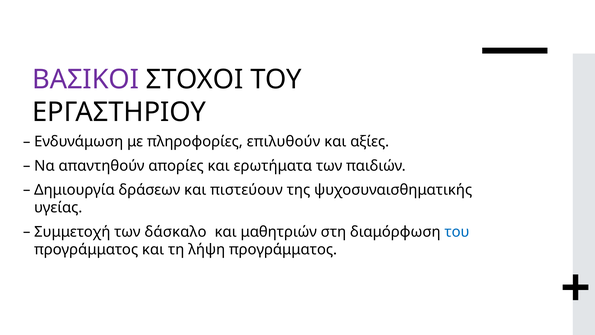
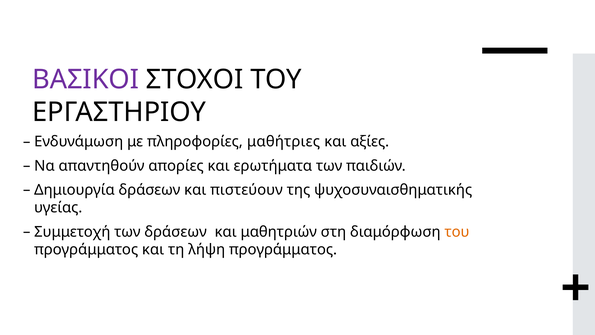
επιλυθούν: επιλυθούν -> μαθήτριες (283, 142)
των δάσκαλο: δάσκαλο -> δράσεων (176, 232)
του colour: blue -> orange (457, 232)
